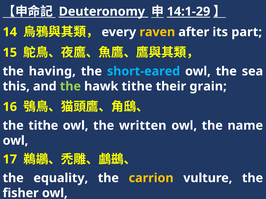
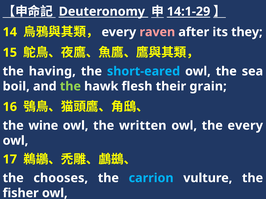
raven colour: yellow -> pink (157, 32)
part: part -> they (247, 32)
this: this -> boil (16, 87)
hawk tithe: tithe -> flesh (137, 87)
the tithe: tithe -> wine (43, 126)
the name: name -> every (245, 126)
equality: equality -> chooses (61, 178)
carrion colour: yellow -> light blue (151, 178)
